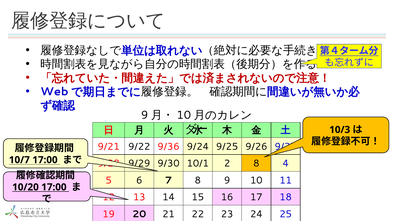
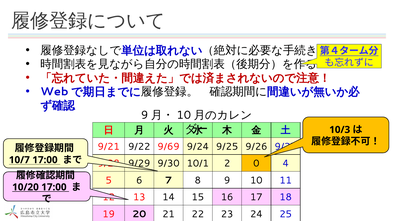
9/36: 9/36 -> 9/69 (168, 147)
2 8: 8 -> 0 (256, 164)
